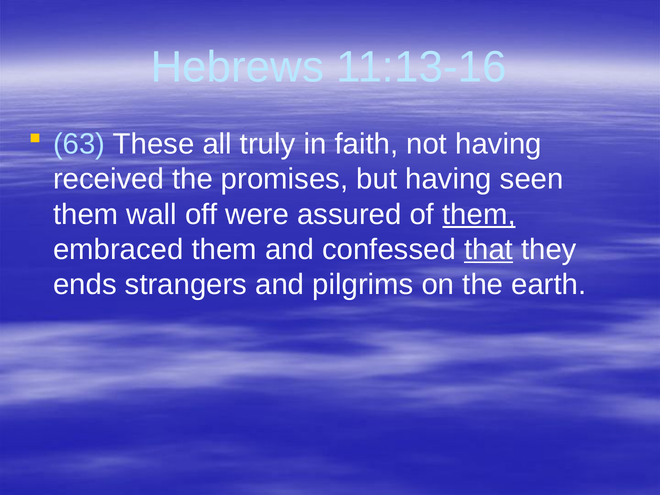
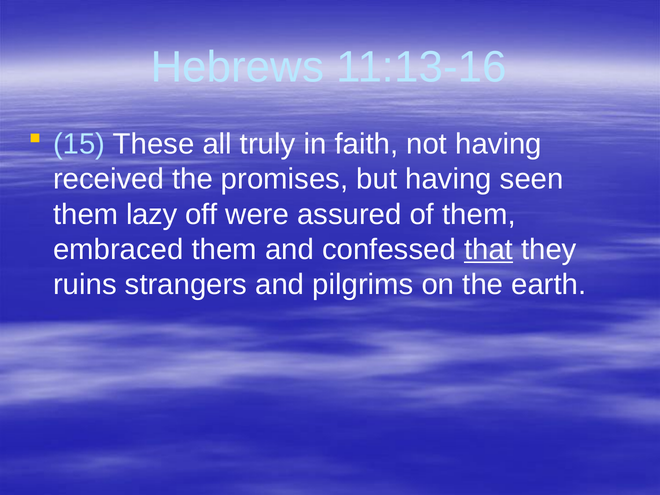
63: 63 -> 15 (79, 144)
wall: wall -> lazy (152, 214)
them underline: present -> none (479, 214)
ends: ends -> ruins (85, 285)
